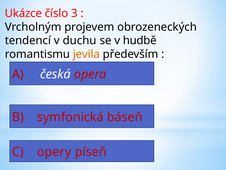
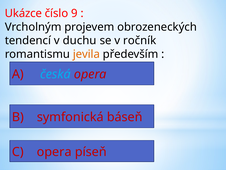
3: 3 -> 9 (74, 13)
hudbě: hudbě -> ročník (140, 40)
česká colour: white -> light blue (55, 74)
C opery: opery -> opera (54, 151)
